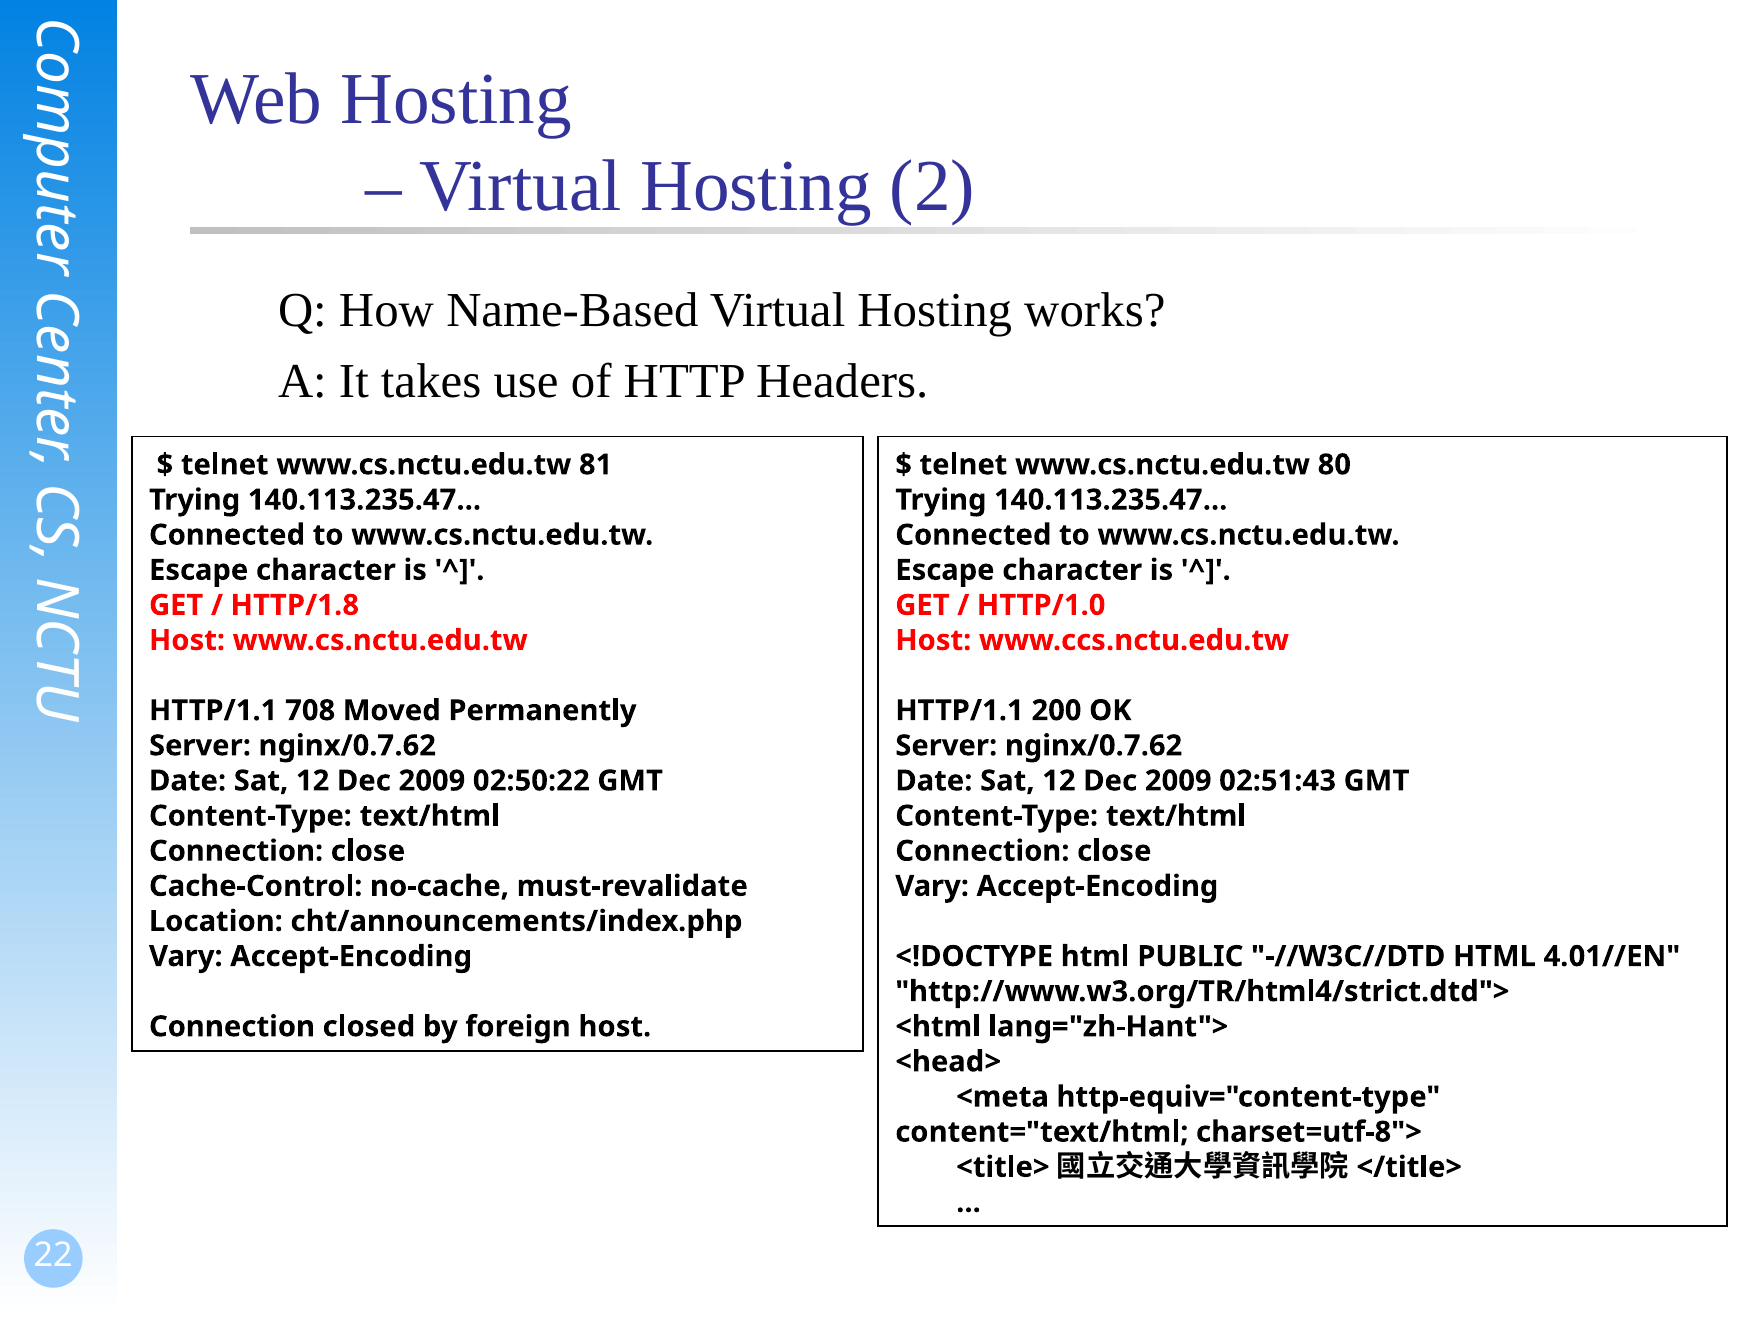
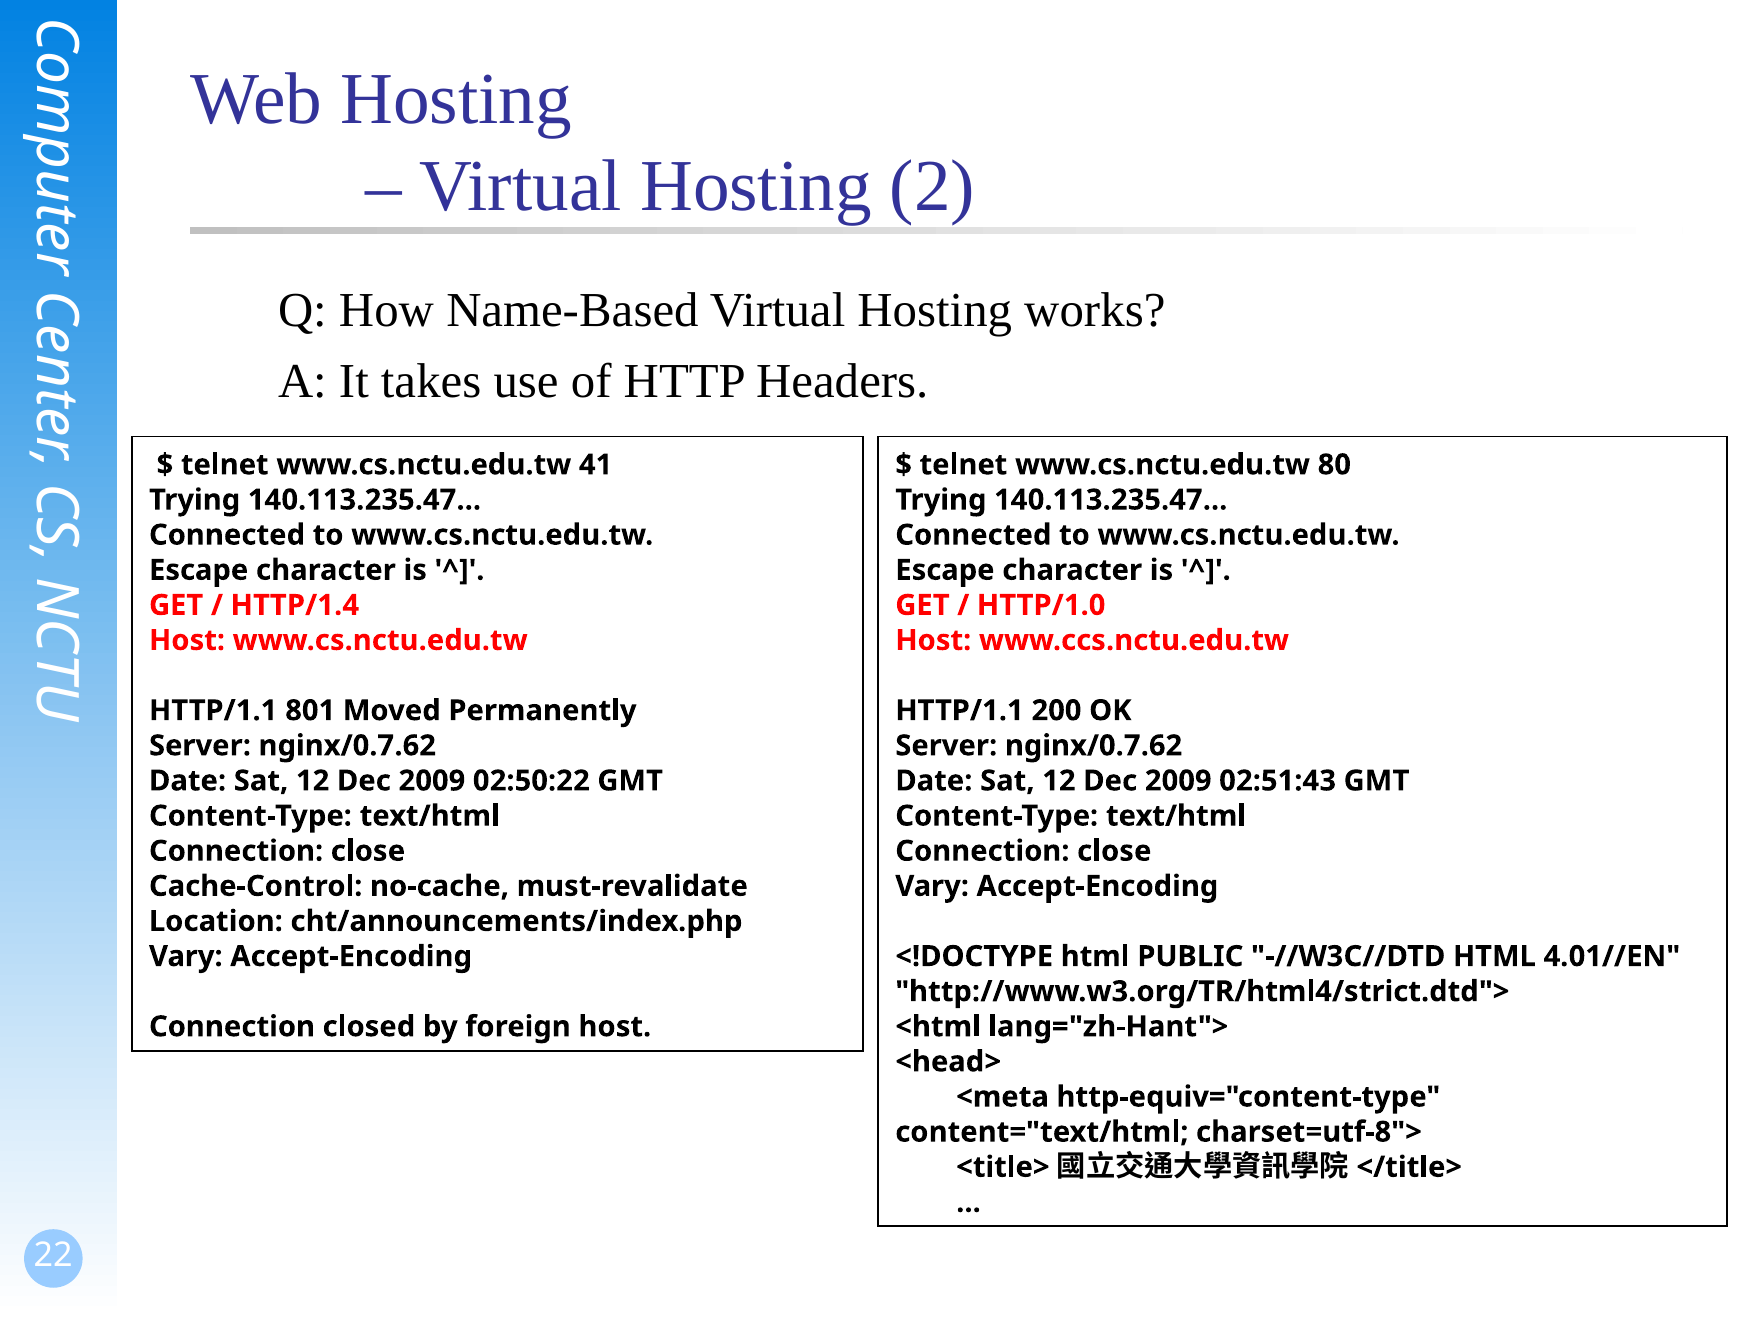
81: 81 -> 41 (596, 465)
HTTP/1.8: HTTP/1.8 -> HTTP/1.4 (295, 605)
708: 708 -> 801 (310, 711)
